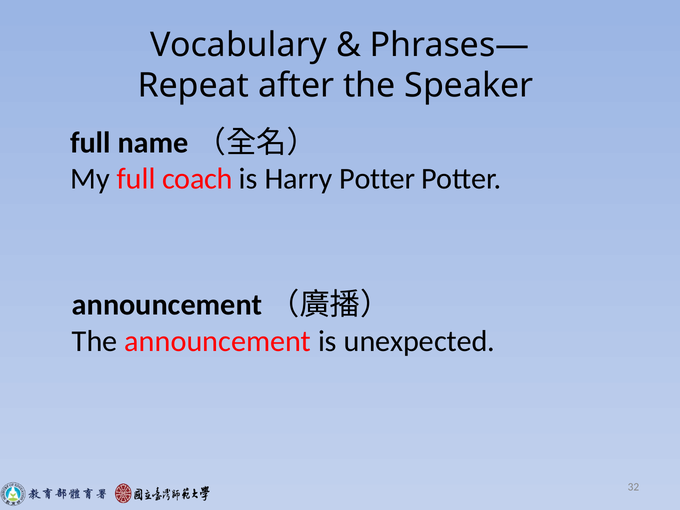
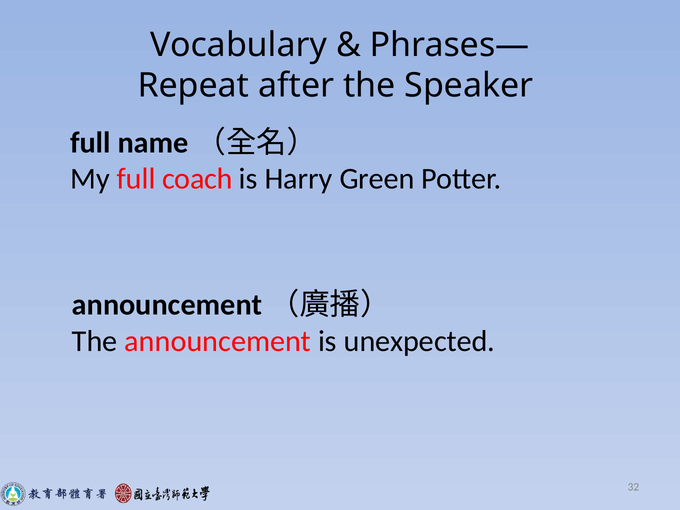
Harry Potter: Potter -> Green (377, 179)
